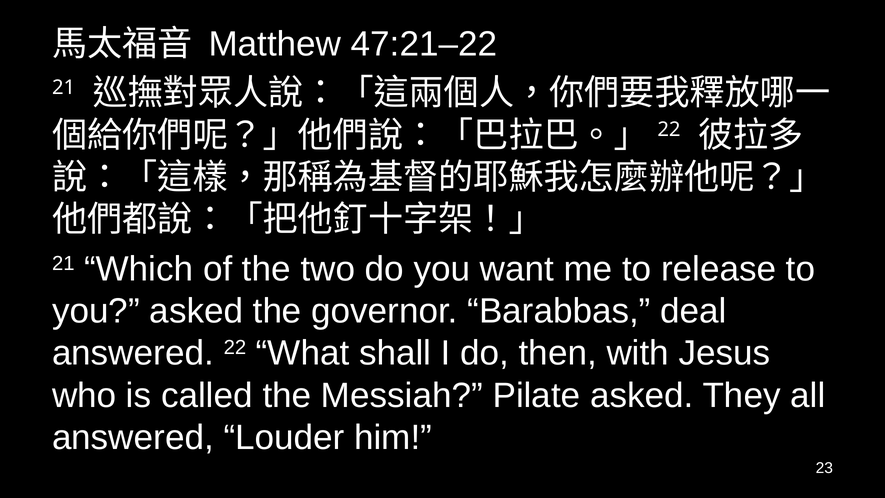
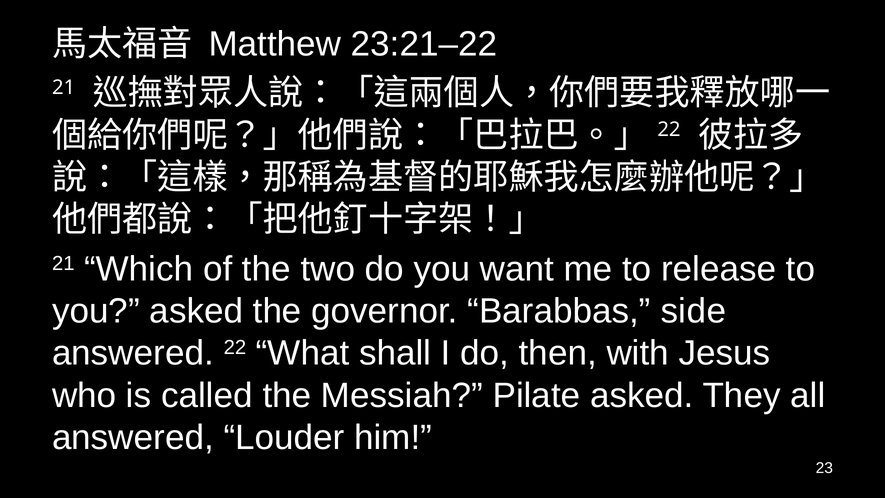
47:21–22: 47:21–22 -> 23:21–22 (424, 44)
deal: deal -> side (693, 311)
